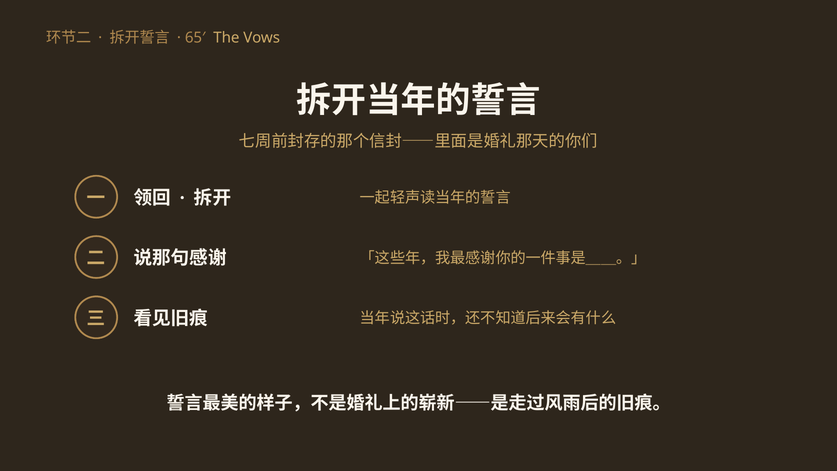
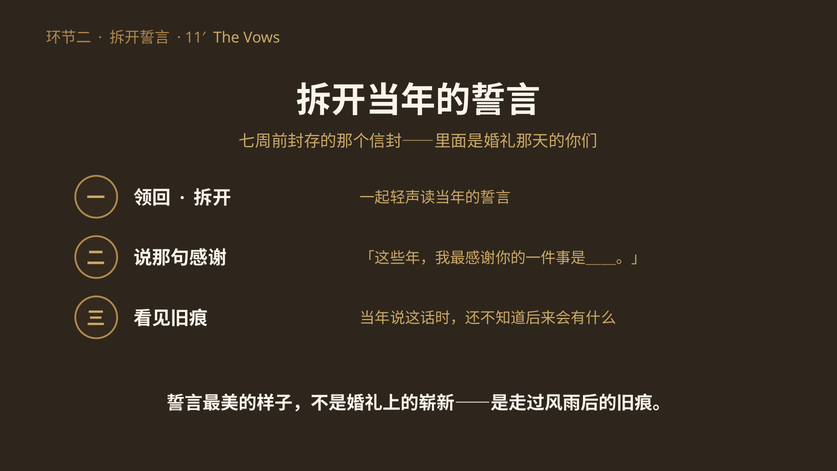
65′: 65′ -> 11′ (195, 38)
